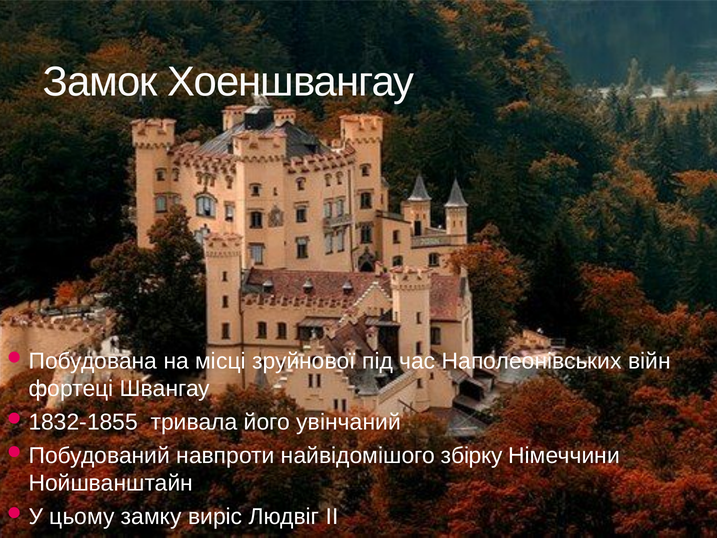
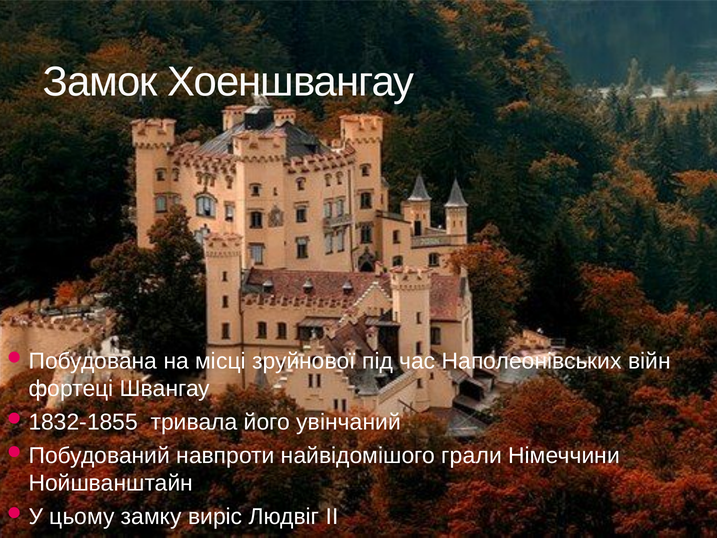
збірку: збірку -> грали (472, 456)
